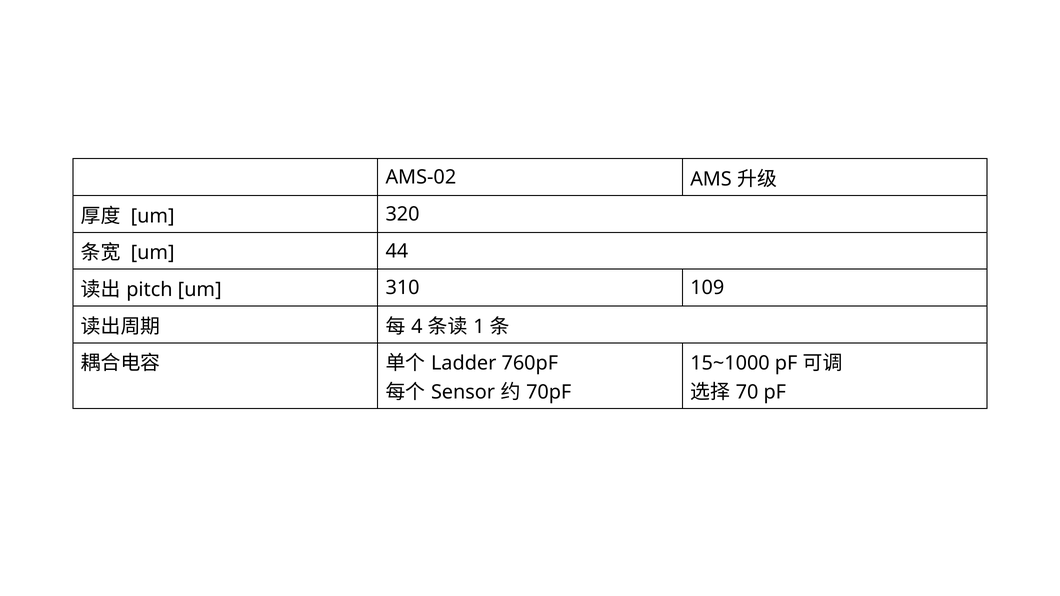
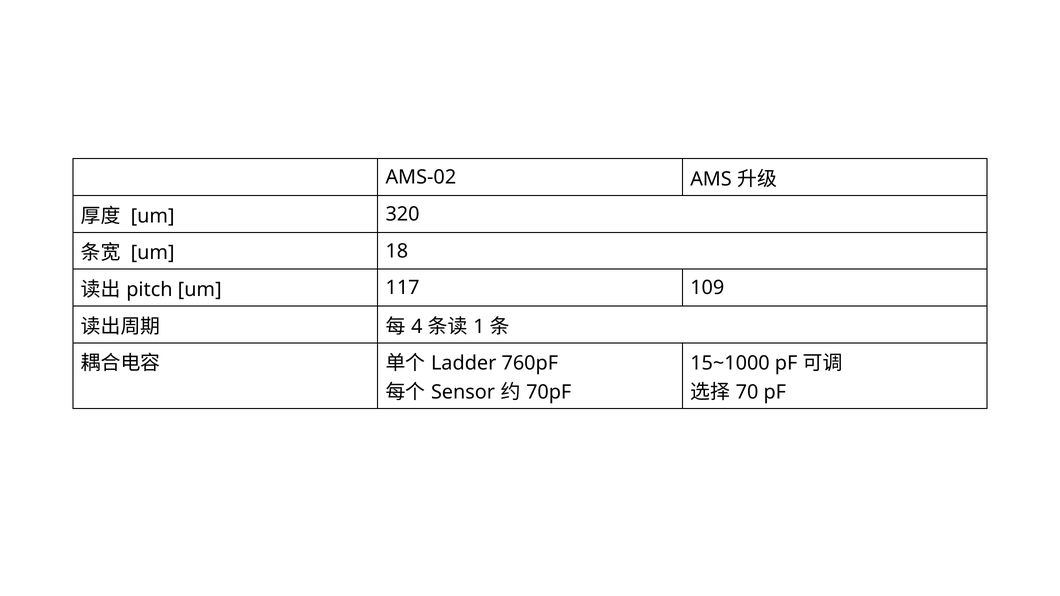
44: 44 -> 18 (397, 251)
310: 310 -> 117 (403, 288)
